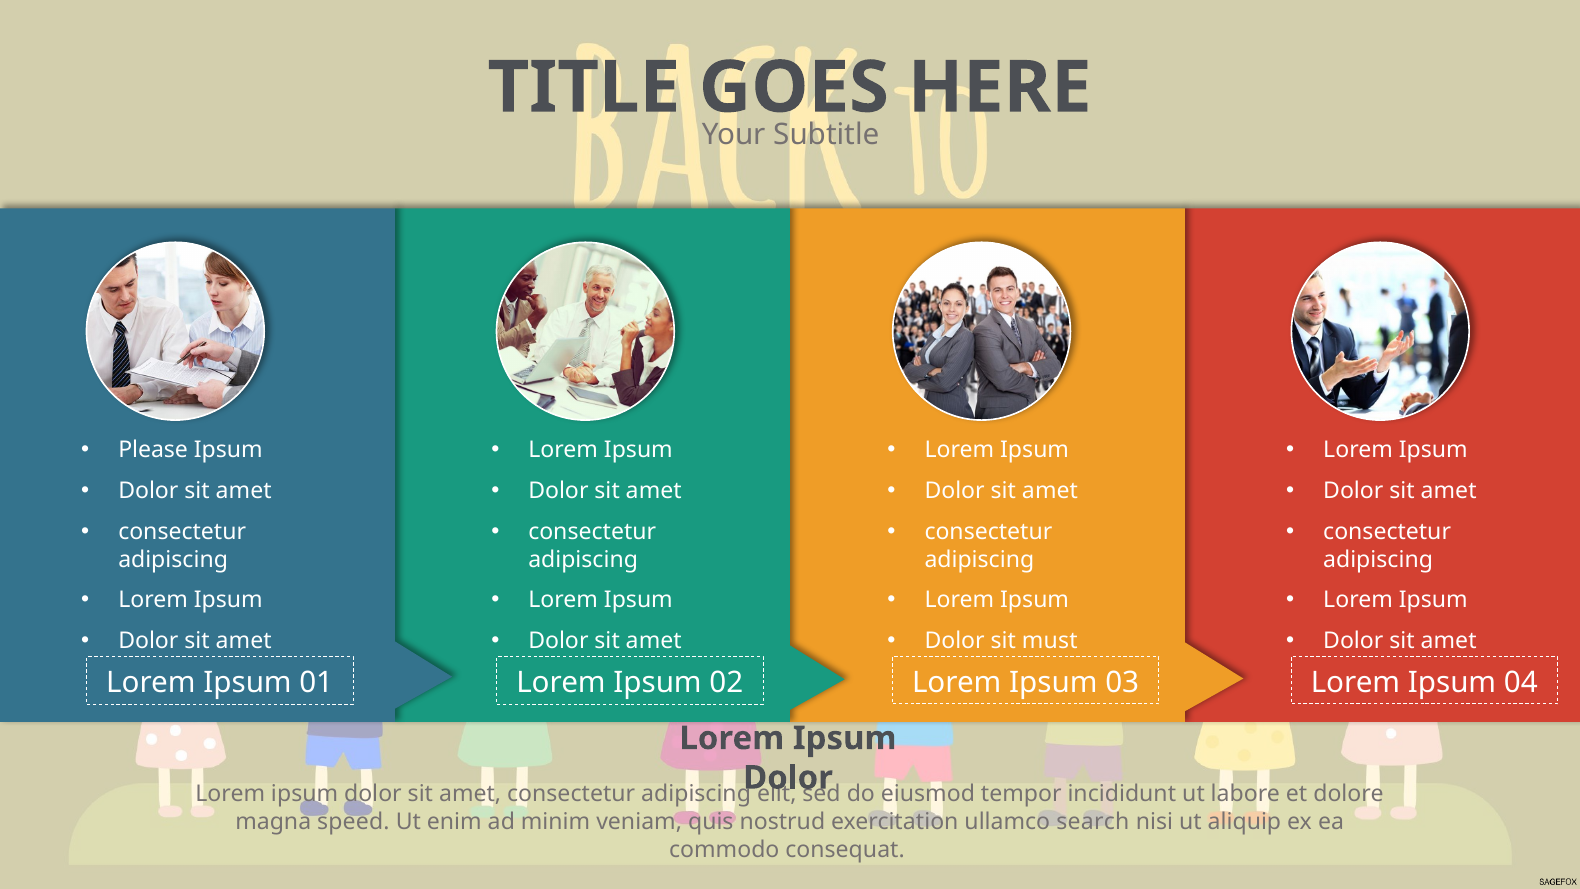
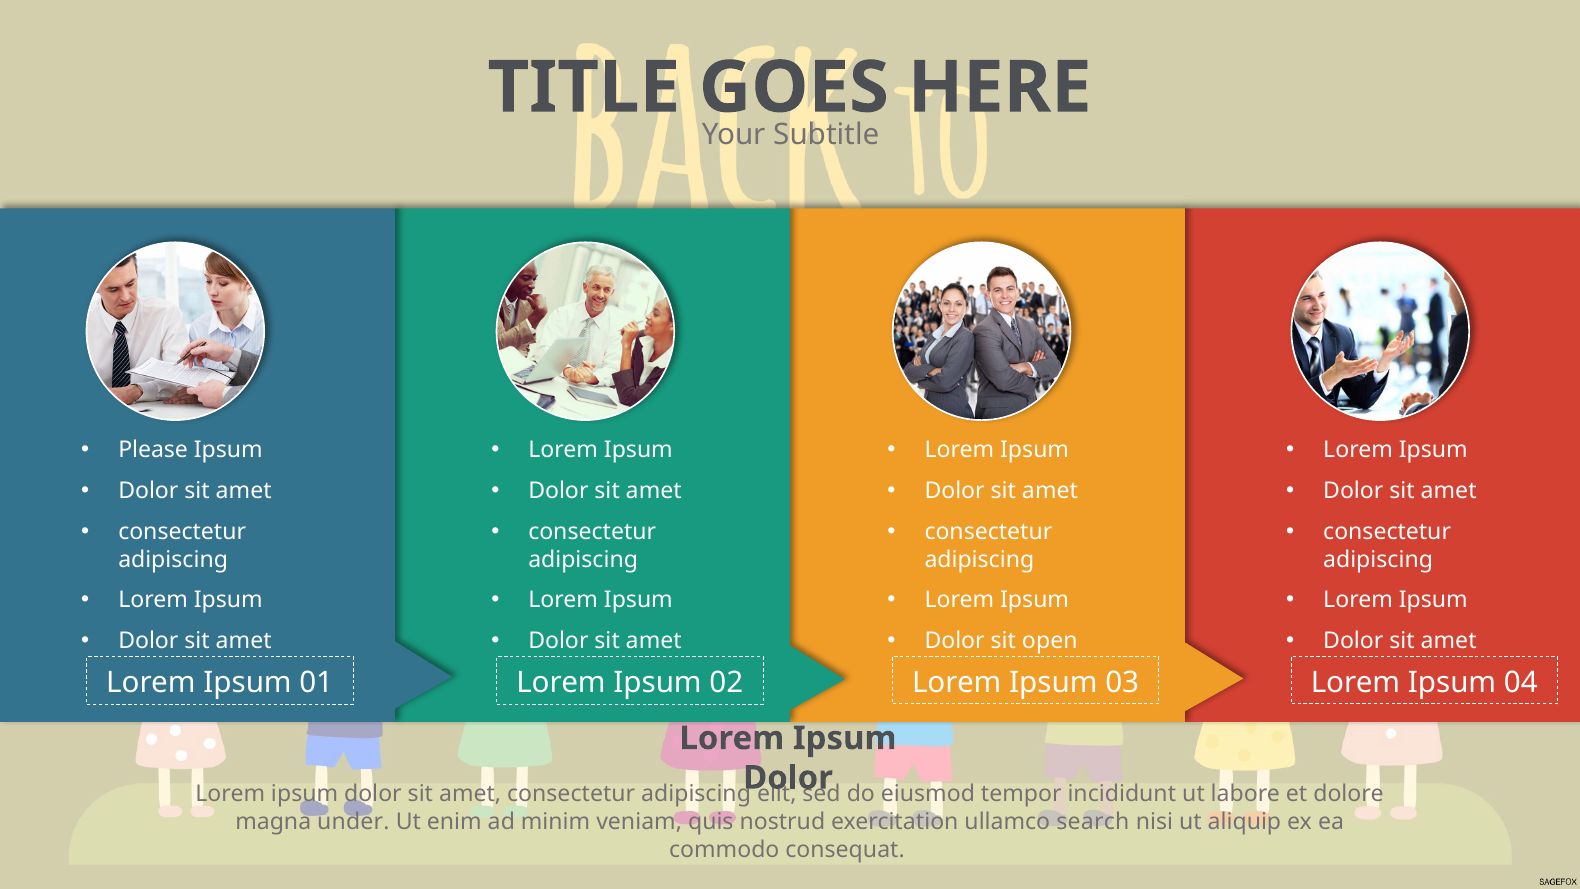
must: must -> open (1050, 641)
speed: speed -> under (353, 822)
